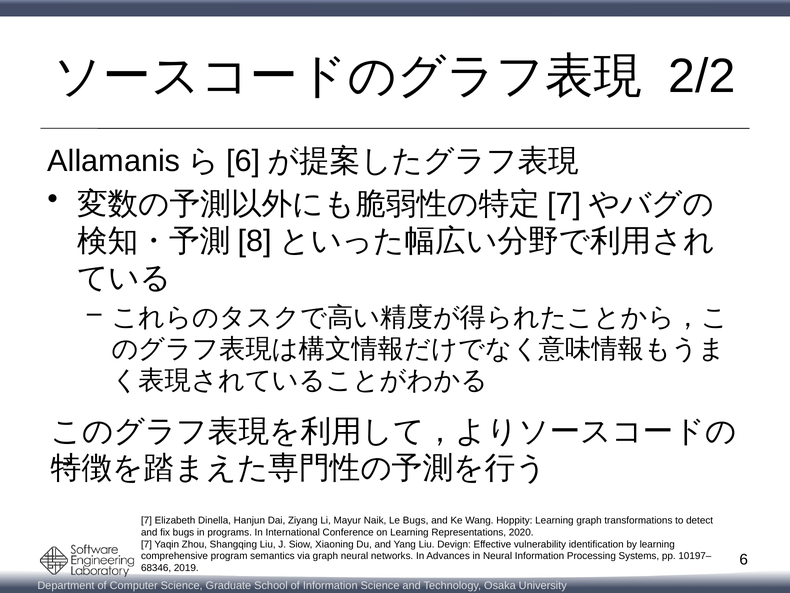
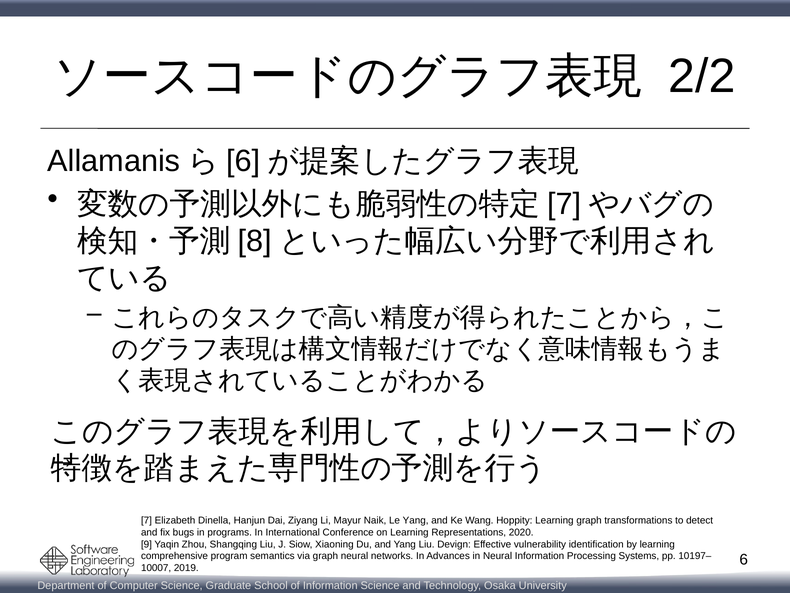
Le Bugs: Bugs -> Yang (416, 520)
7: 7 -> 9 (146, 544)
68346: 68346 -> 10007 (156, 568)
